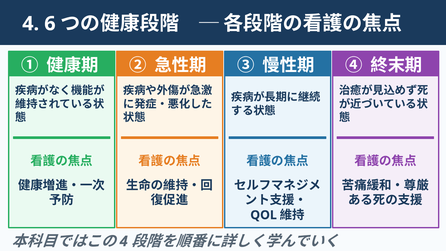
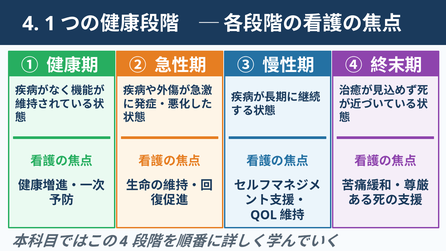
6: 6 -> 1 (50, 24)
